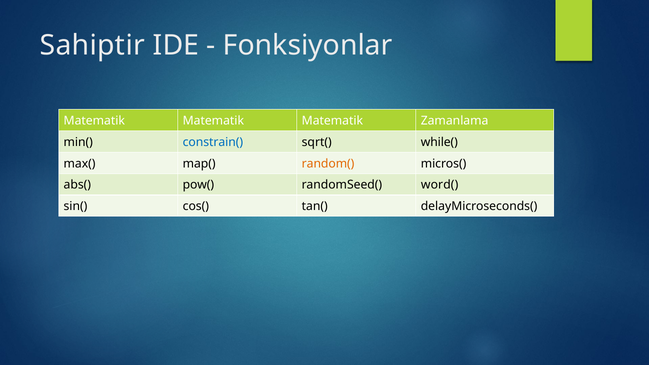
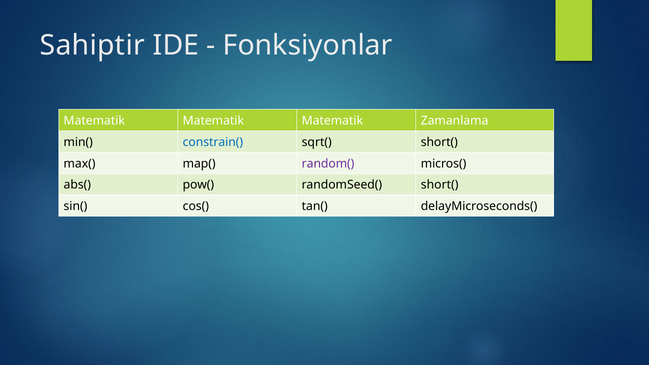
sqrt( while(: while( -> short( (439, 142)
random( colour: orange -> purple (328, 164)
randomSeed( word(: word( -> short( (440, 185)
